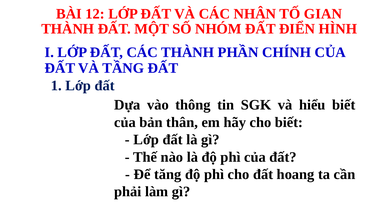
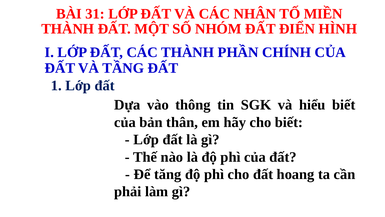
12: 12 -> 31 (95, 14)
GIAN: GIAN -> MIỀN (323, 14)
